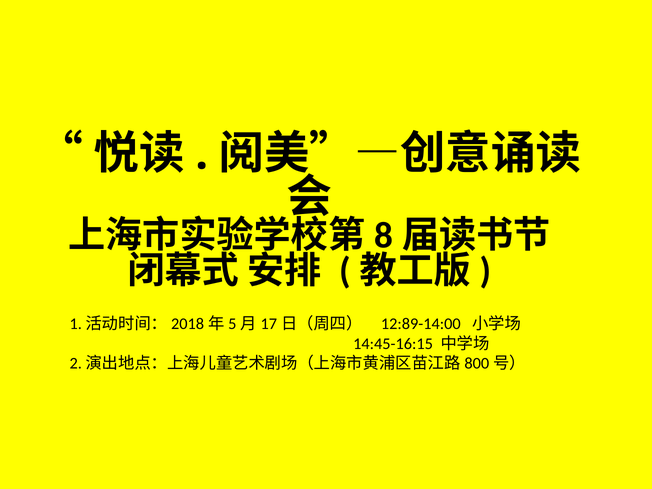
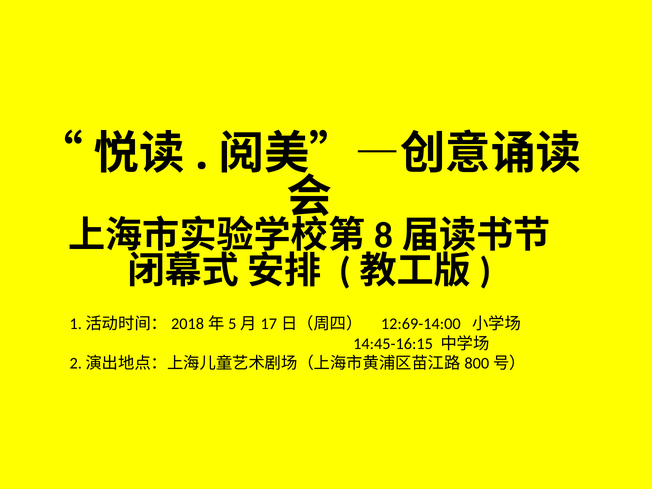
12:89-14:00: 12:89-14:00 -> 12:69-14:00 (421, 324)
